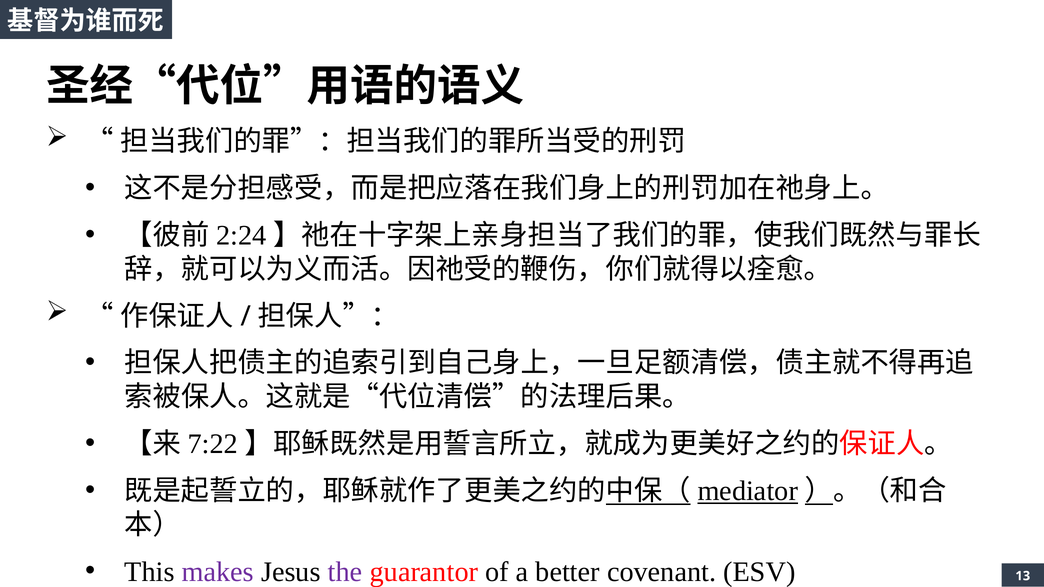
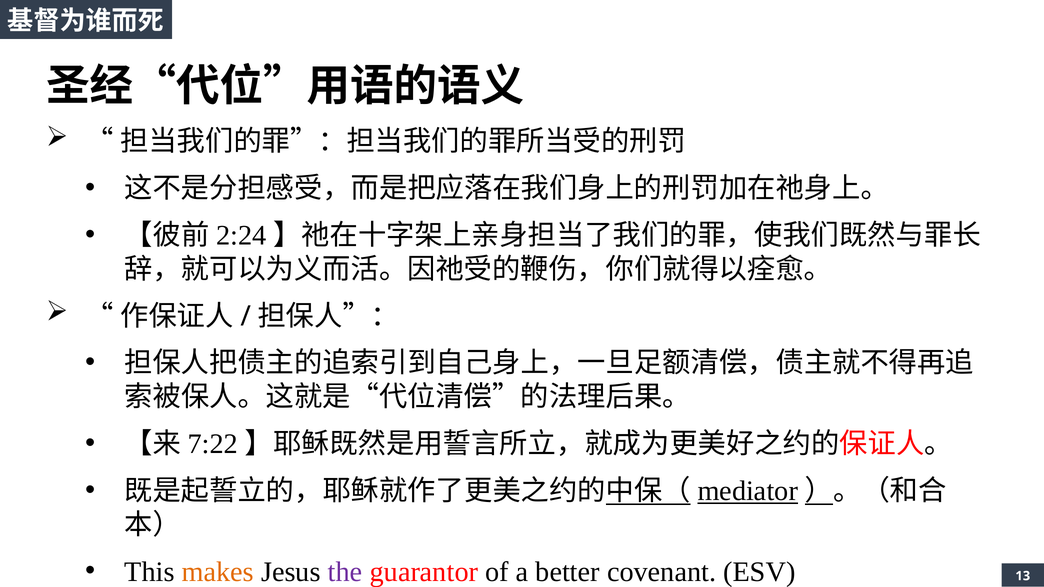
makes colour: purple -> orange (218, 572)
